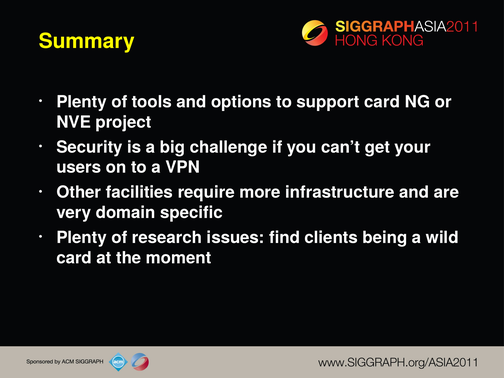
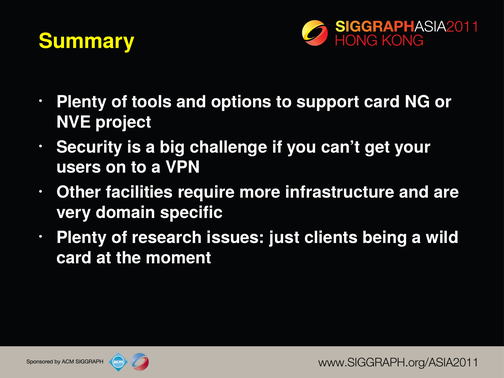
find: find -> just (284, 238)
